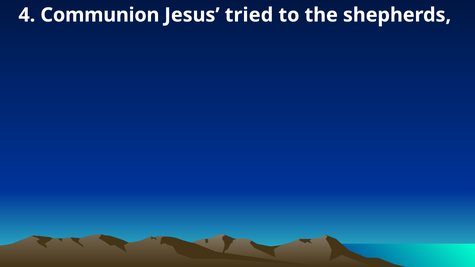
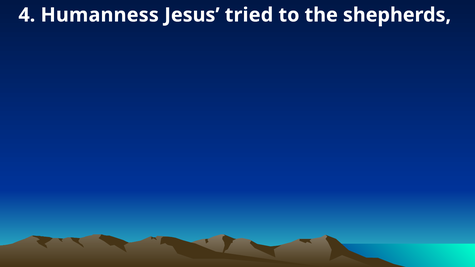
Communion: Communion -> Humanness (100, 15)
